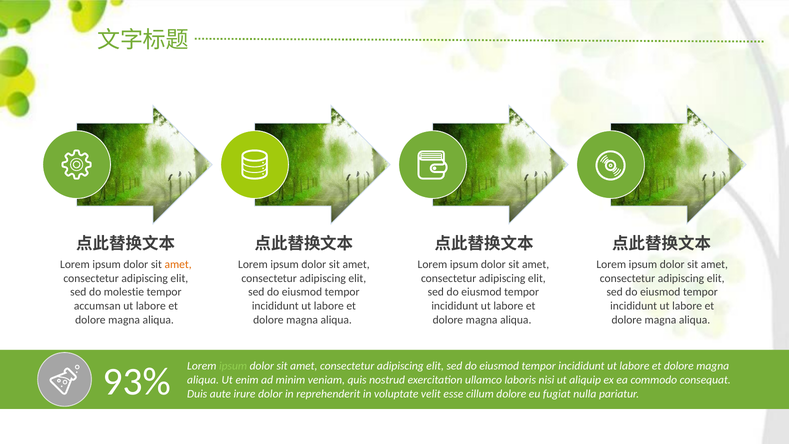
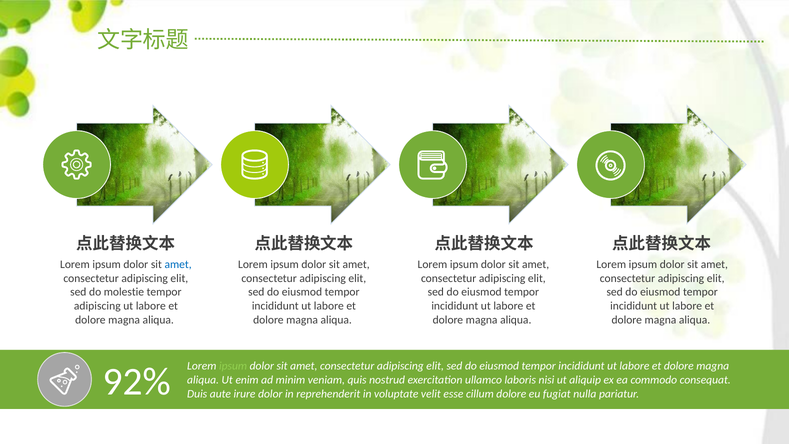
amet colour: orange -> blue (178, 264)
accumsan: accumsan -> adipiscing (97, 306)
93%: 93% -> 92% (137, 382)
